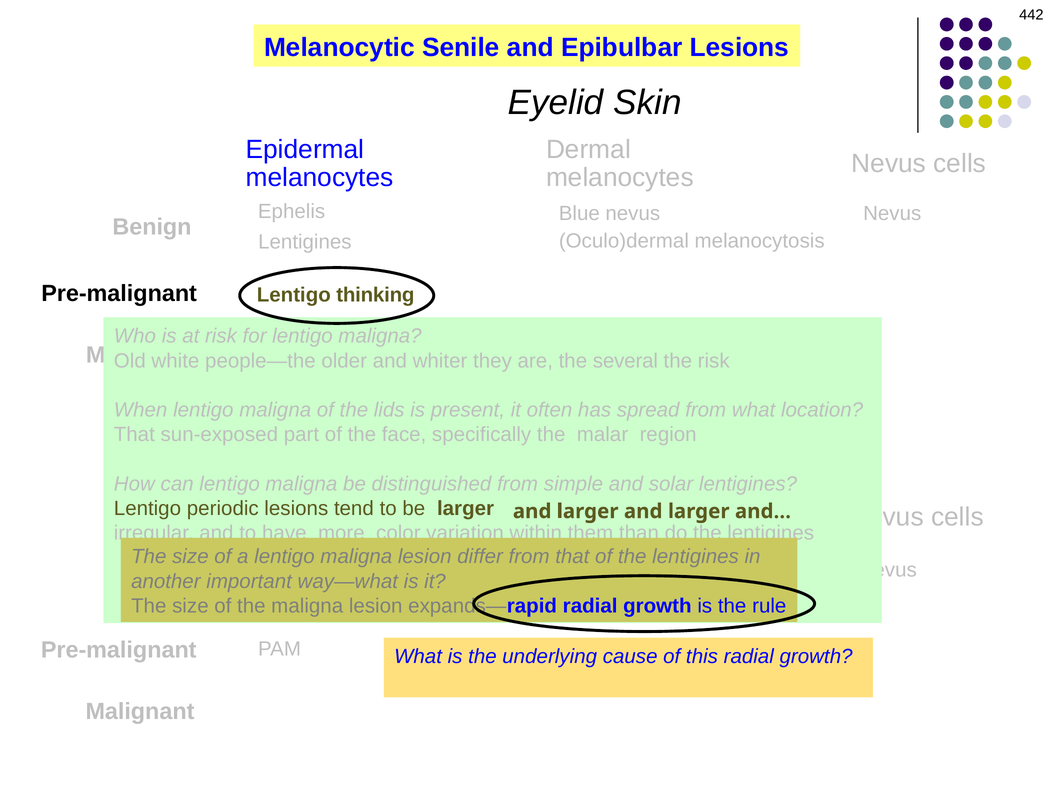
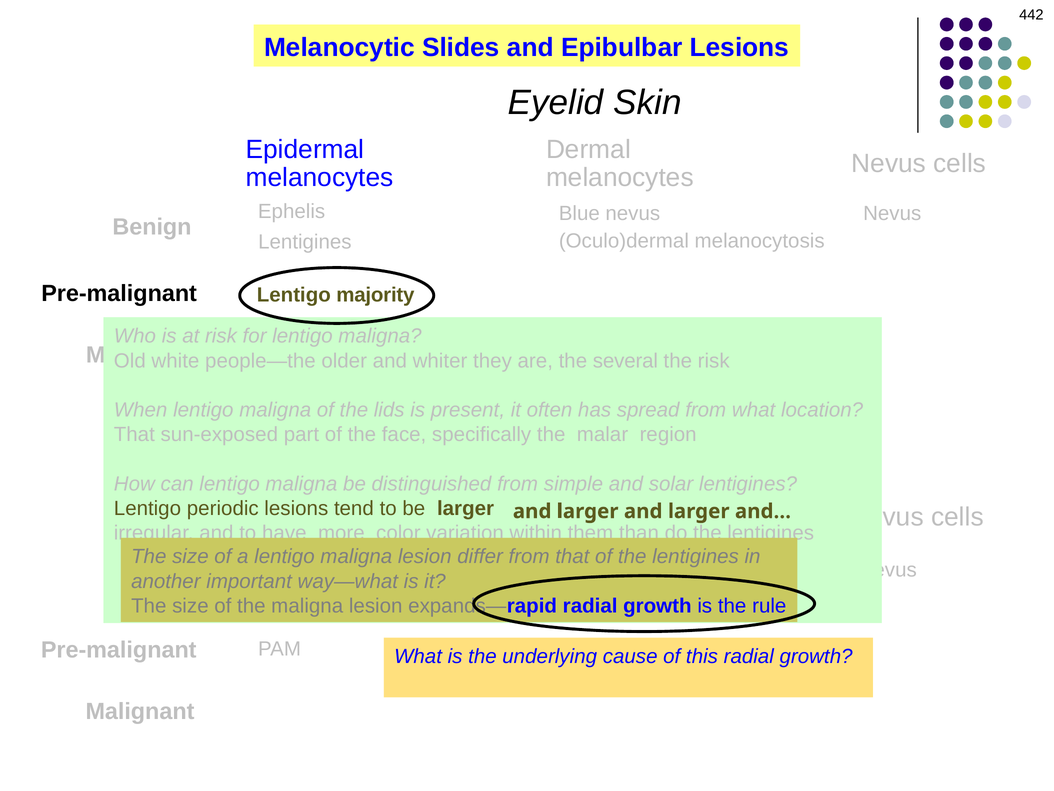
Senile: Senile -> Slides (461, 47)
thinking: thinking -> majority (375, 295)
